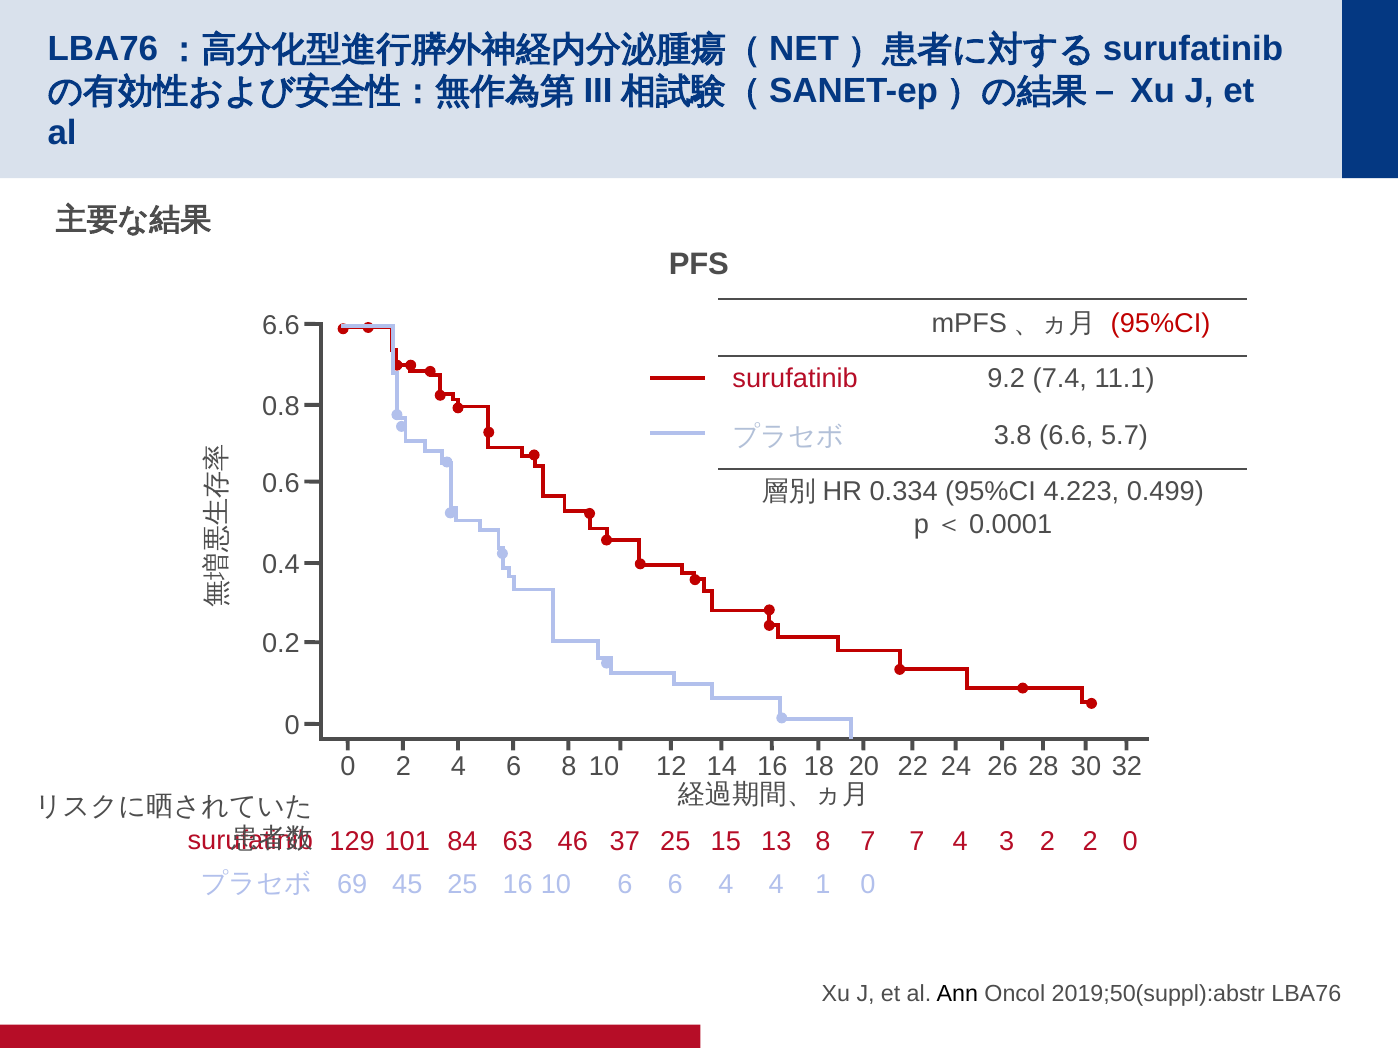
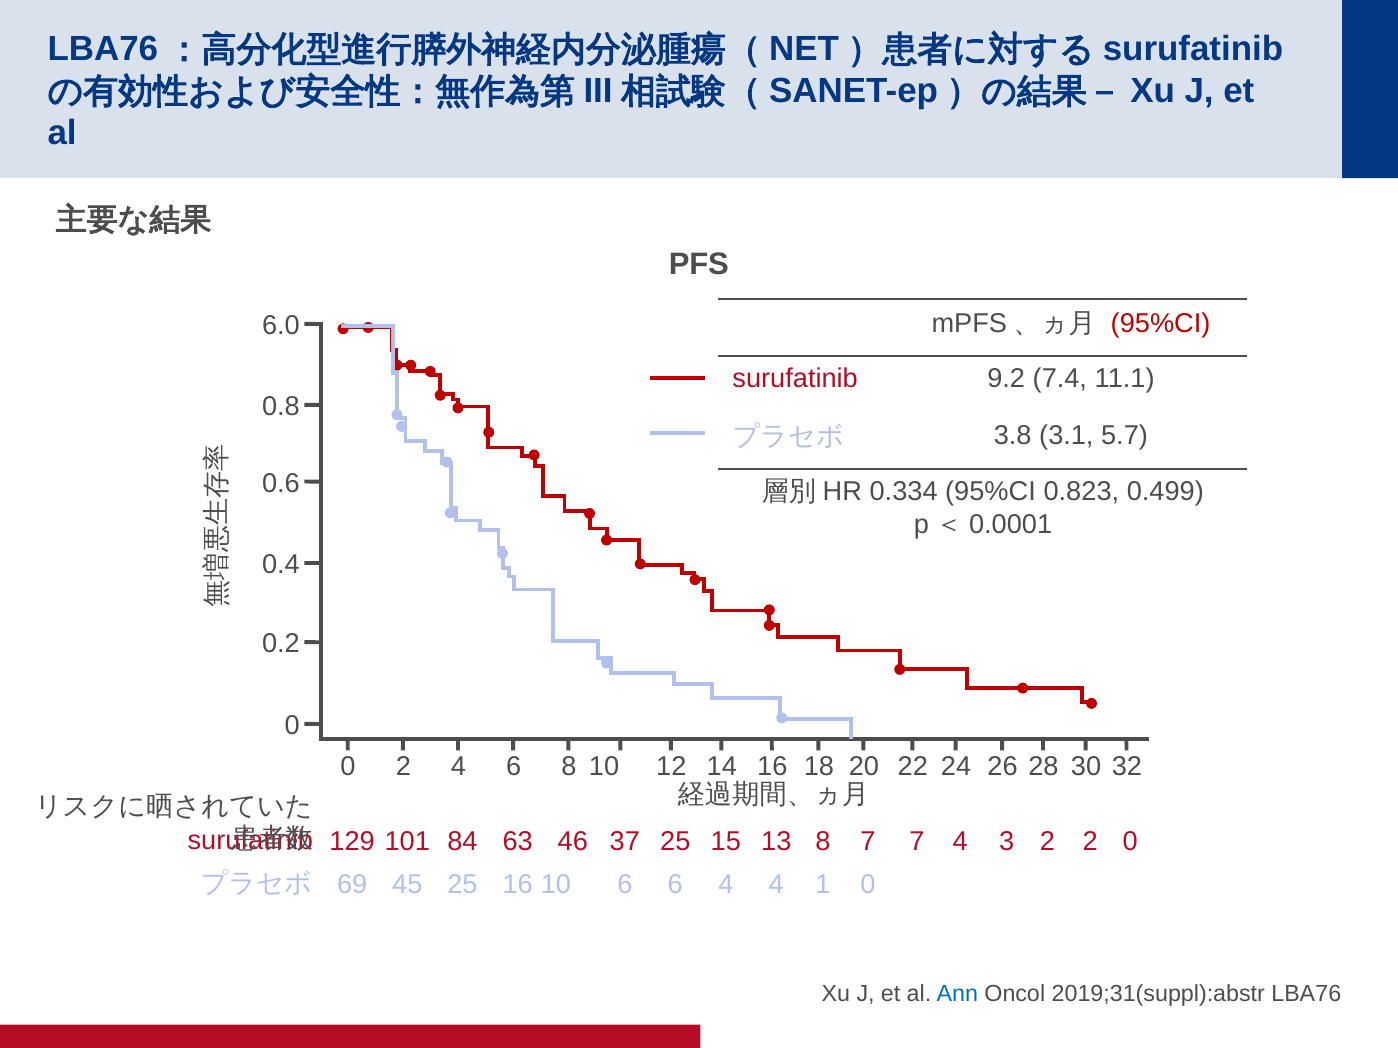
6.6: 6.6 -> 6.0 (281, 325)
3.8 6.6: 6.6 -> 3.1 (1066, 435)
4.223: 4.223 -> 0.823 (1081, 492)
Ann colour: black -> blue (957, 994)
2019;50(suppl):abstr: 2019;50(suppl):abstr -> 2019;31(suppl):abstr (1158, 994)
